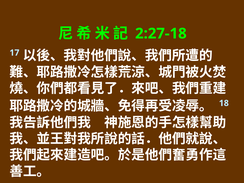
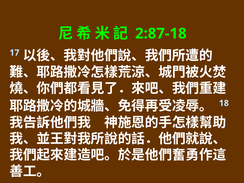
2:27-18: 2:27-18 -> 2:87-18 (161, 34)
